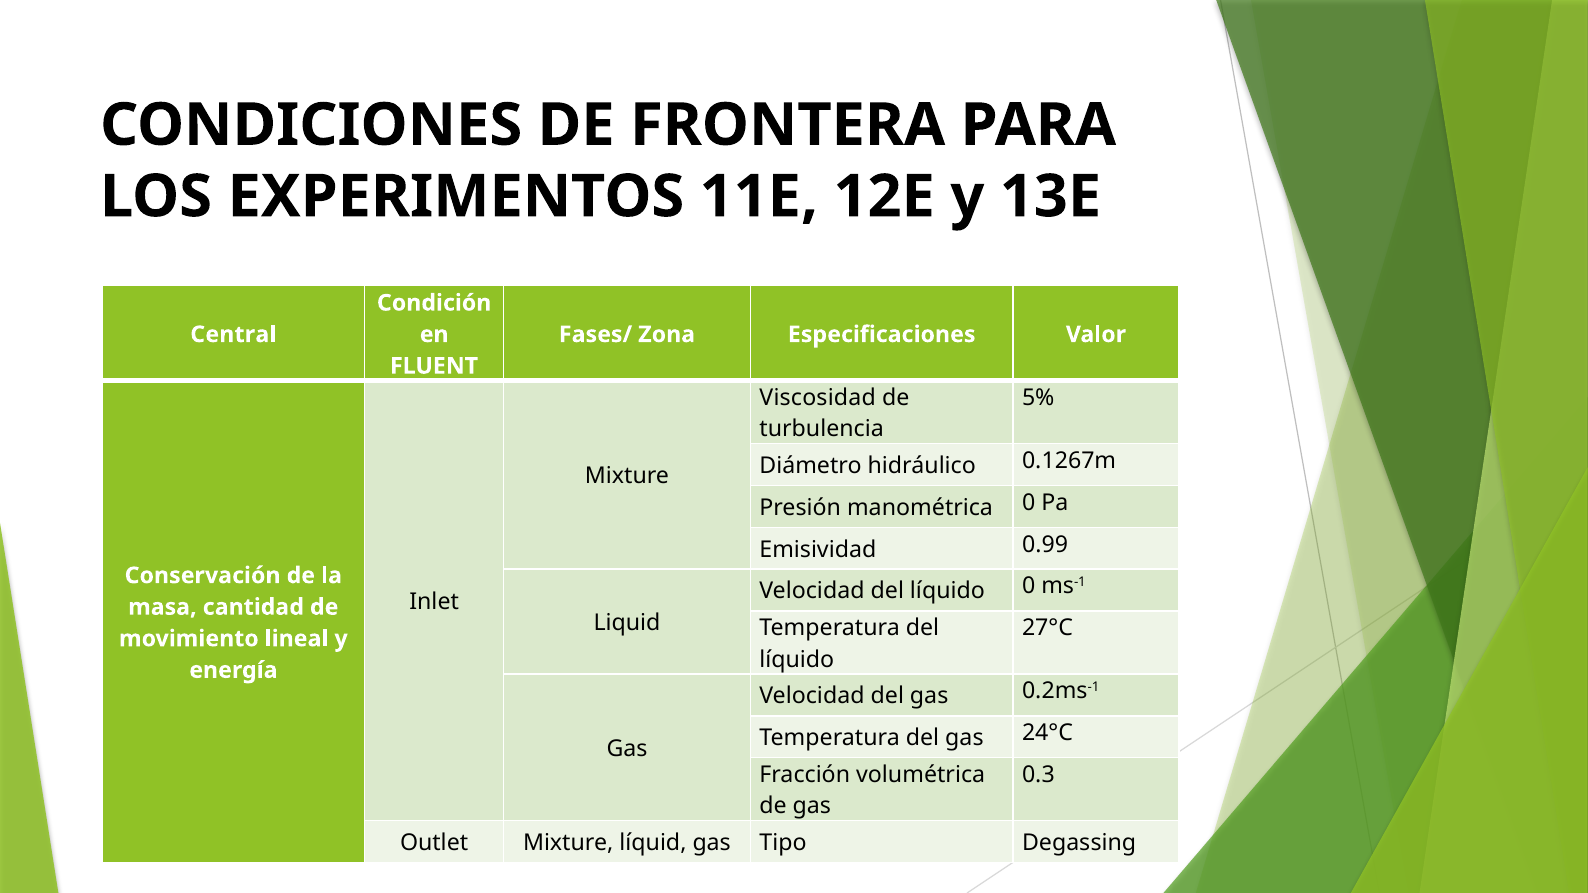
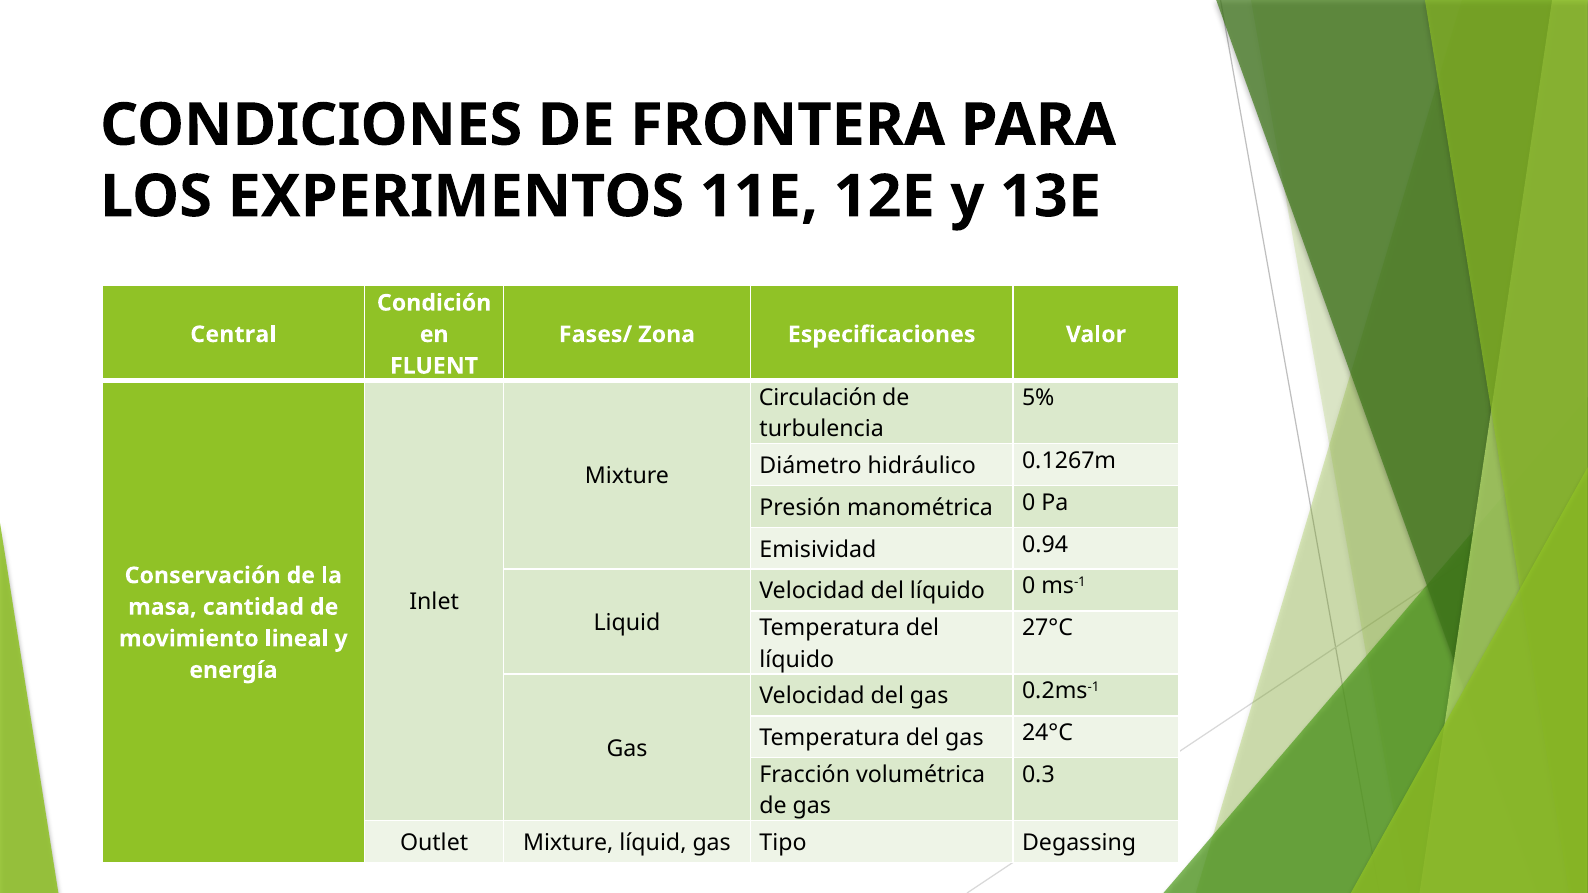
Viscosidad: Viscosidad -> Circulación (818, 398)
0.99: 0.99 -> 0.94 (1045, 545)
